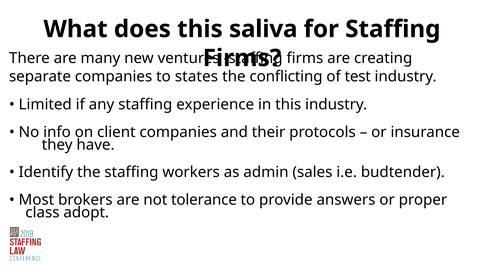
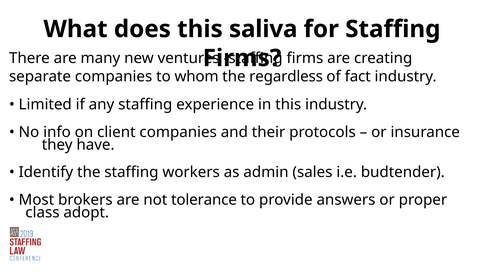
states: states -> whom (197, 77)
conflicting: conflicting -> regardless (286, 77)
test: test -> fact (358, 77)
